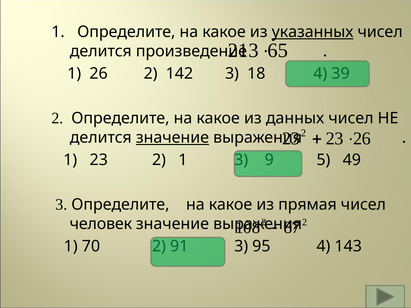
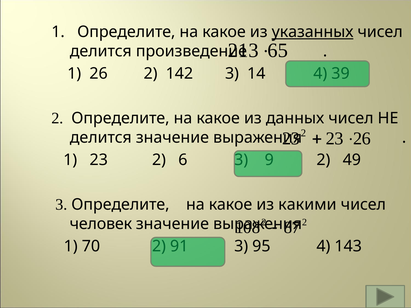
18: 18 -> 14 (256, 74)
значение underline: present -> none (172, 138)
2 1: 1 -> 6 (183, 160)
5: 5 -> 2 (323, 160)
прямая: прямая -> какими (307, 205)
